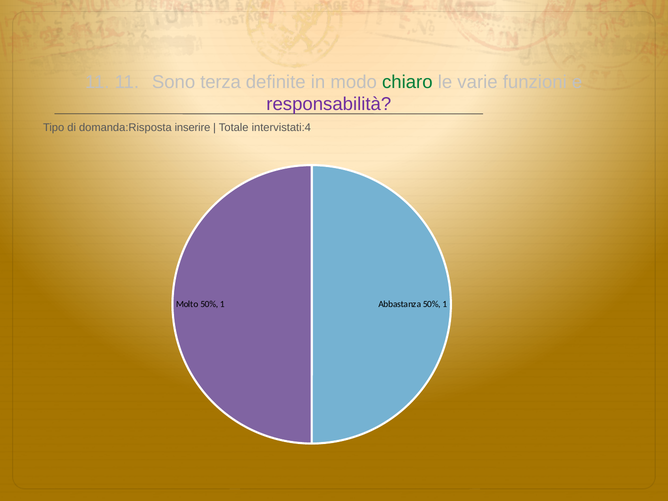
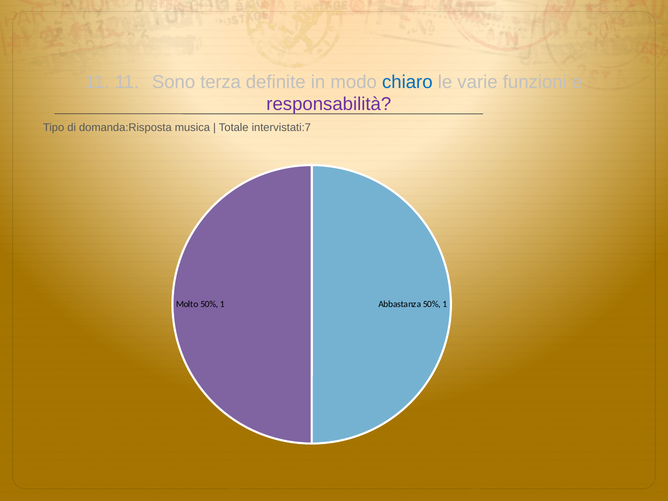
chiaro colour: green -> blue (407, 82)
inserire: inserire -> musica (192, 128)
intervistati:4: intervistati:4 -> intervistati:7 (281, 128)
